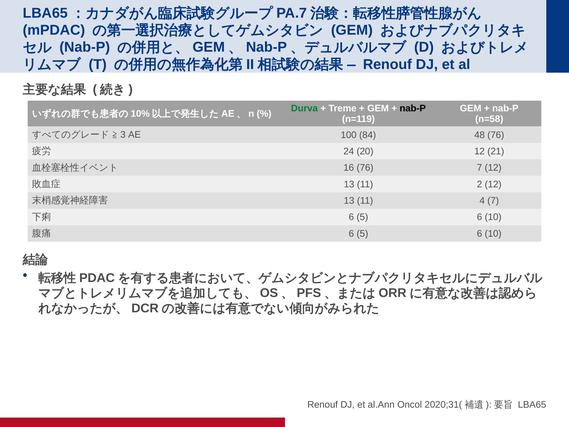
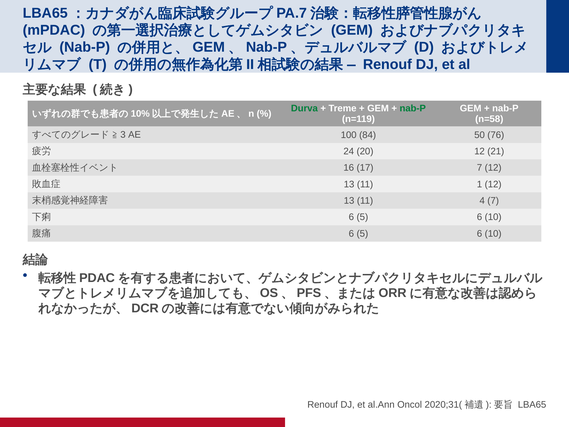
nab-P colour: black -> green (413, 108)
48: 48 -> 50 (480, 135)
16 76: 76 -> 17 (365, 168)
2: 2 -> 1 (480, 184)
